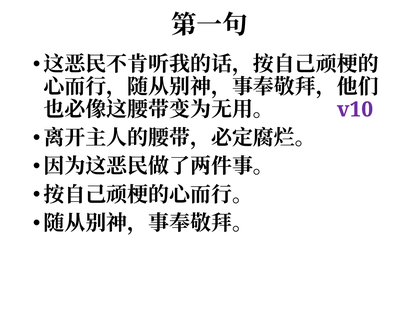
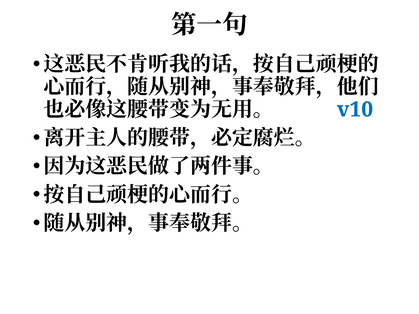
v10 colour: purple -> blue (355, 110)
